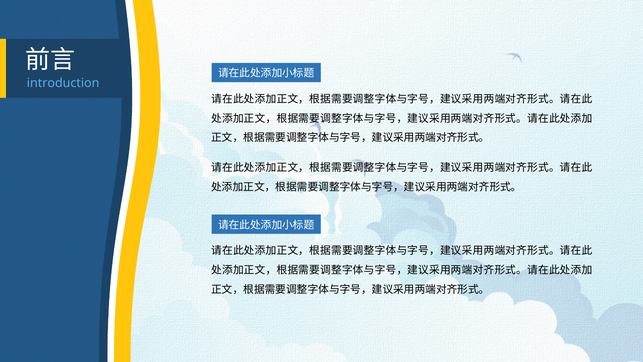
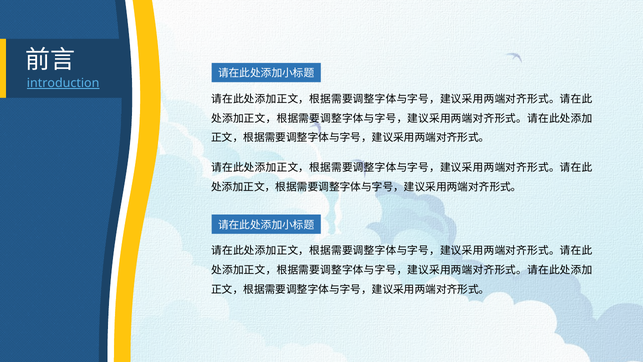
introduction underline: none -> present (63, 83)
